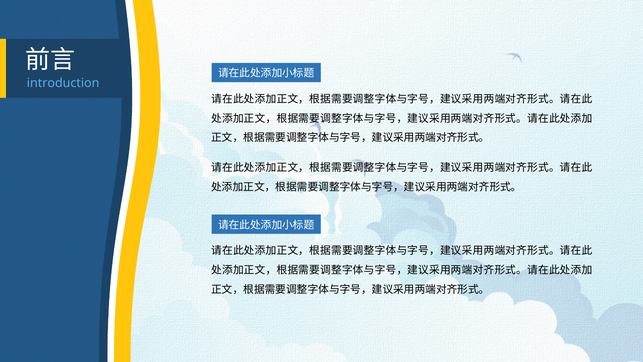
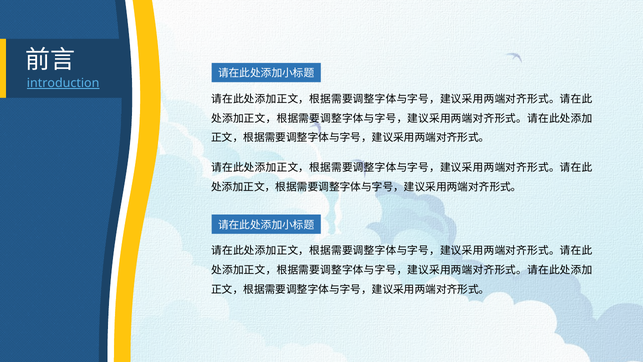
introduction underline: none -> present (63, 83)
